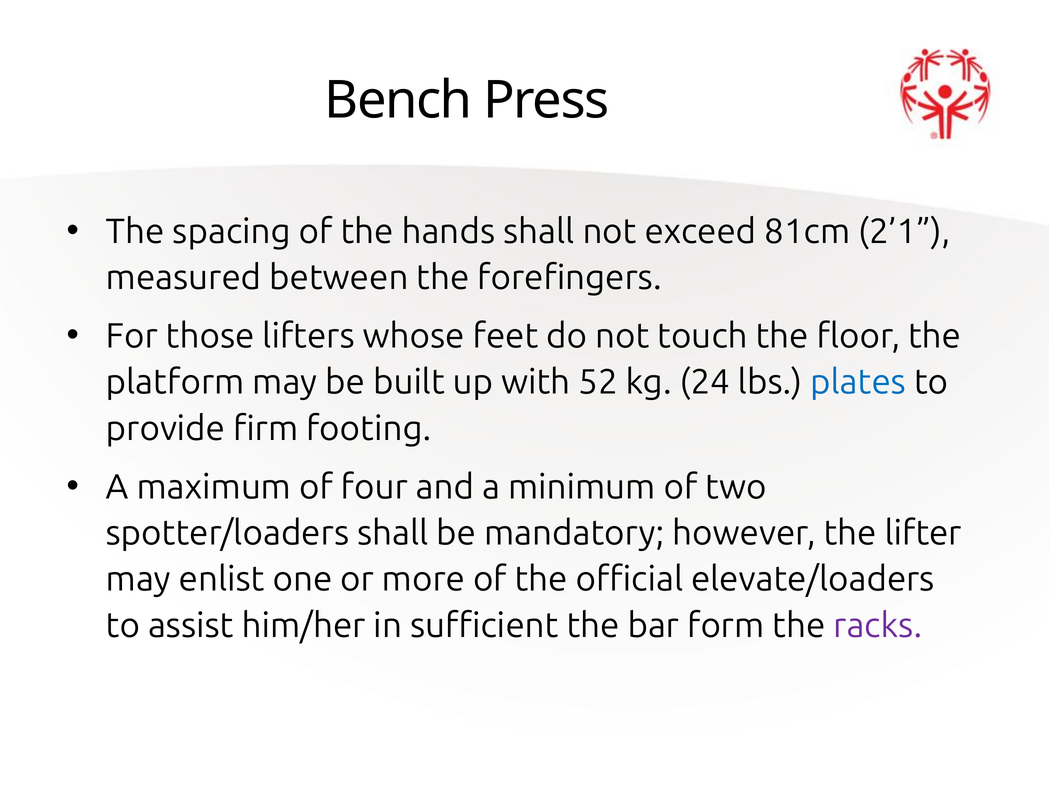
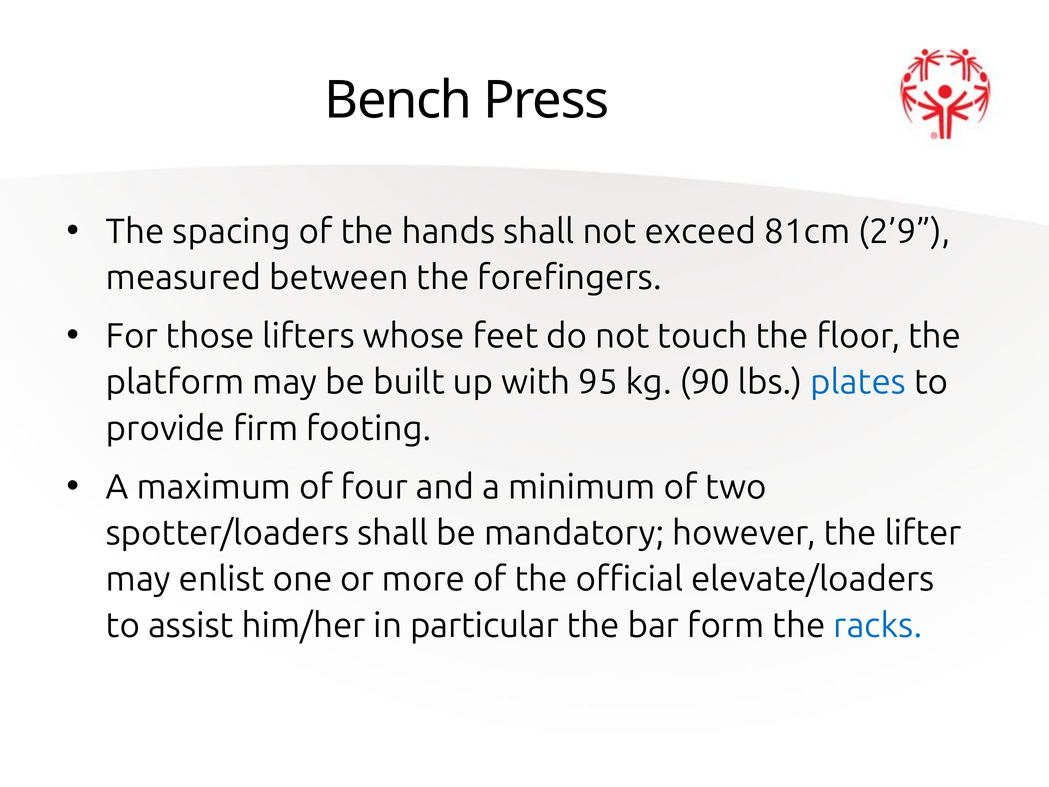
2’1: 2’1 -> 2’9 (904, 231)
52: 52 -> 95 (598, 382)
24: 24 -> 90 (705, 382)
sufficient: sufficient -> particular (484, 625)
racks colour: purple -> blue (878, 625)
